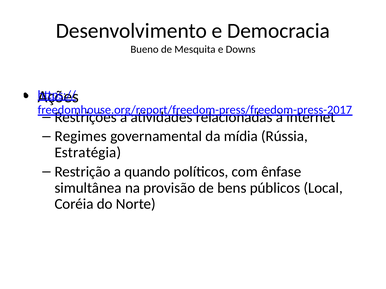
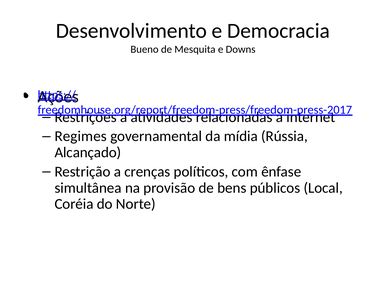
Estratégia: Estratégia -> Alcançado (88, 153)
quando: quando -> crenças (147, 172)
